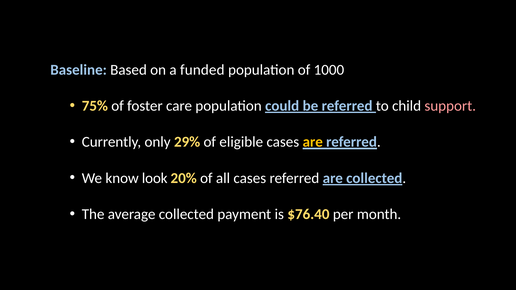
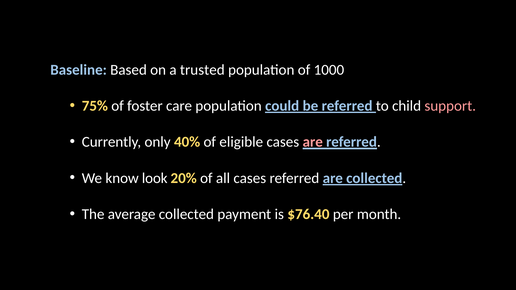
funded: funded -> trusted (202, 70)
29%: 29% -> 40% (187, 142)
are colour: yellow -> pink (313, 142)
